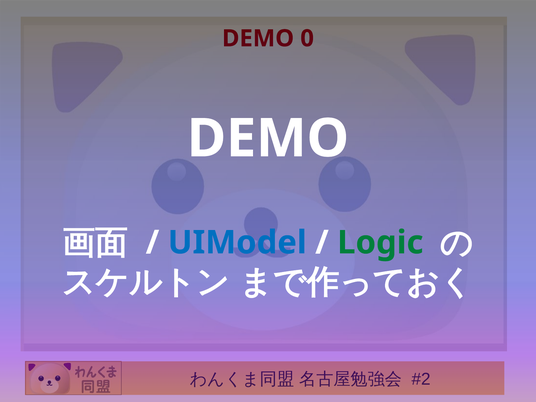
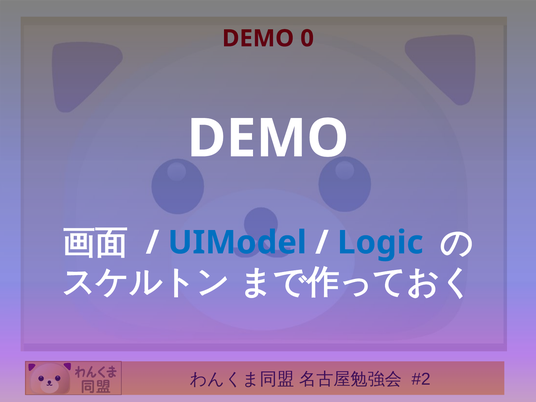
Logic colour: green -> blue (380, 243)
